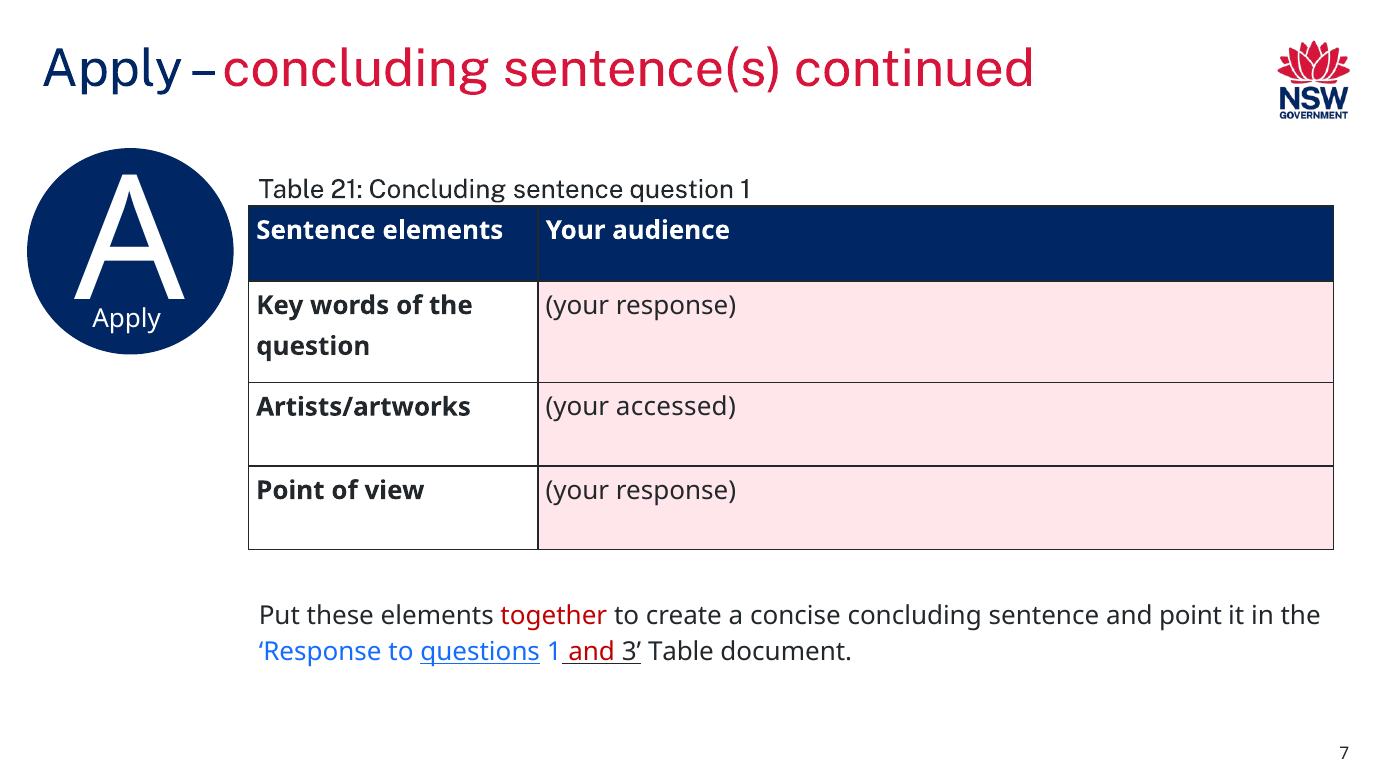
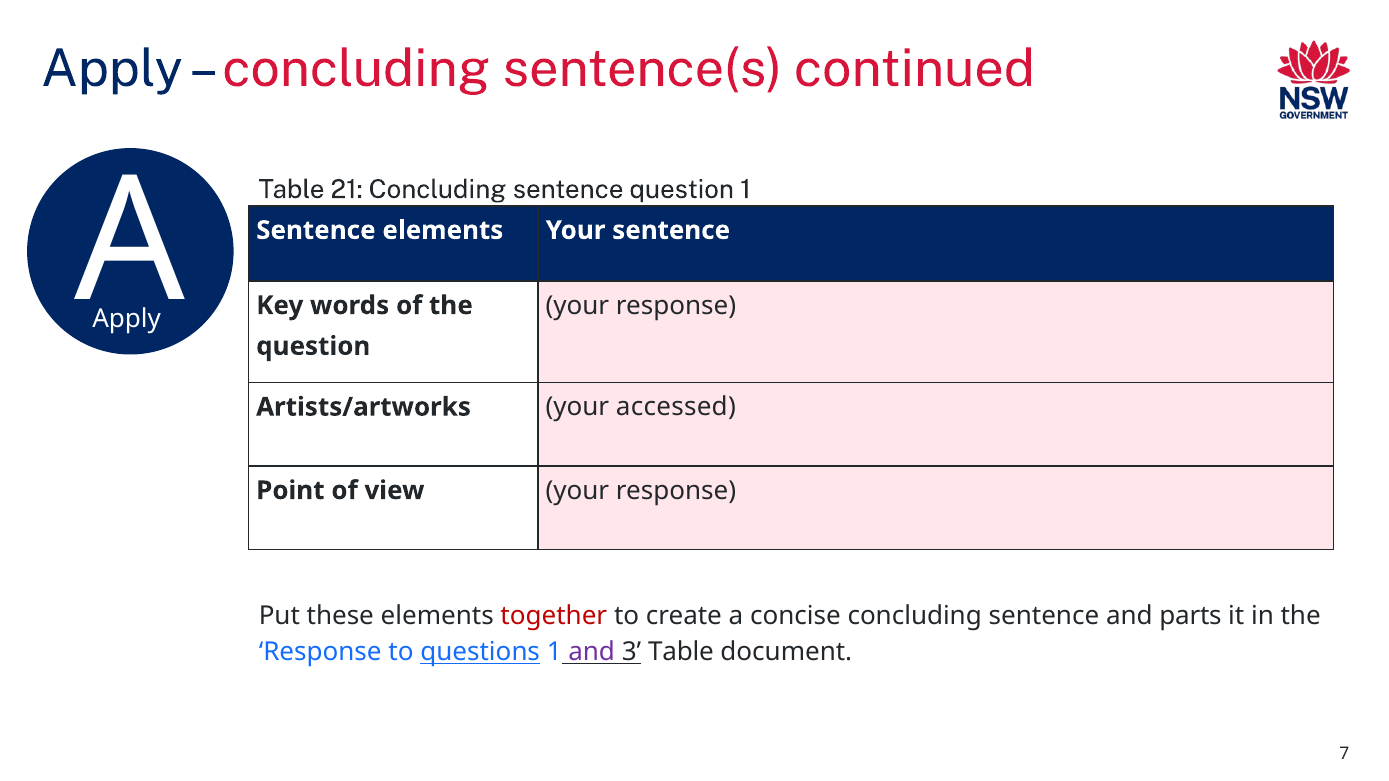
Your audience: audience -> sentence (671, 230)
and point: point -> parts (1191, 616)
and colour: red -> purple (592, 652)
